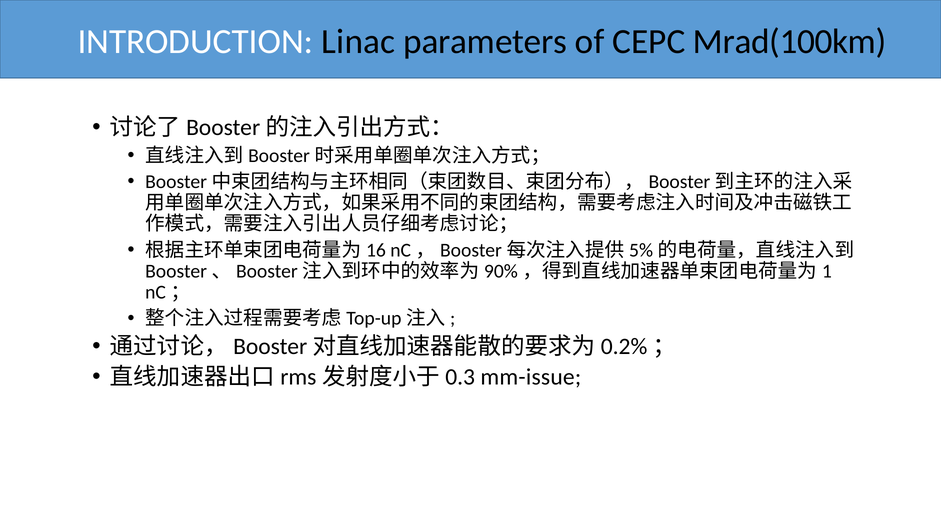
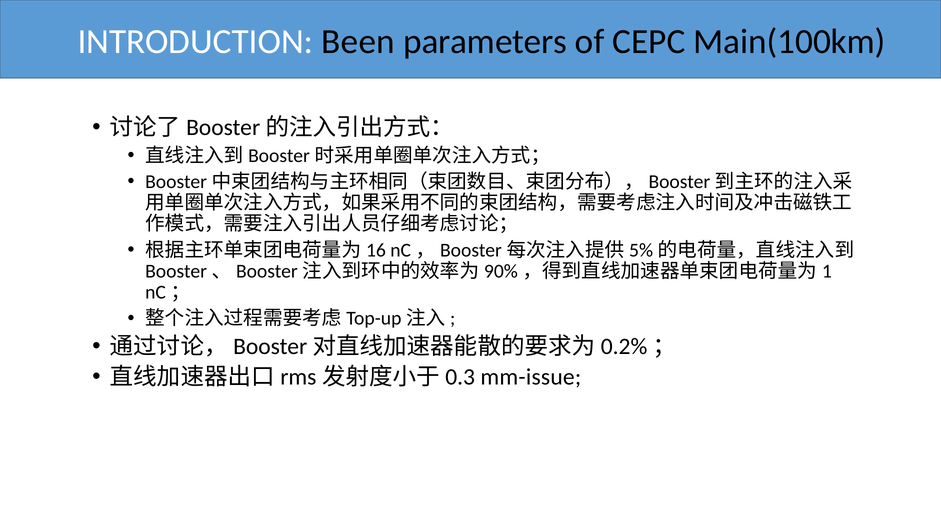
Linac: Linac -> Been (358, 41)
Mrad(100km: Mrad(100km -> Main(100km (789, 41)
